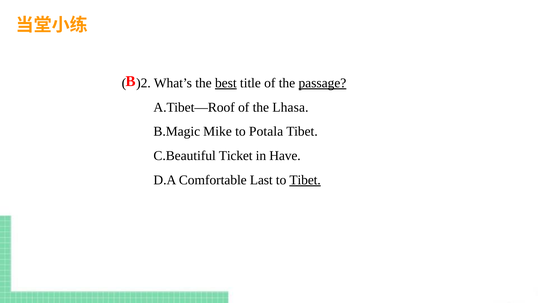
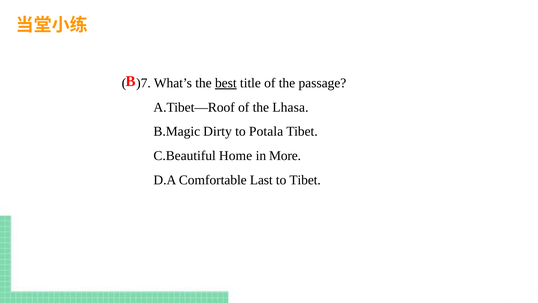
)2: )2 -> )7 (143, 83)
passage underline: present -> none (322, 83)
Mike: Mike -> Dirty (218, 131)
Ticket: Ticket -> Home (236, 156)
Have: Have -> More (285, 156)
Tibet underline: present -> none (305, 180)
